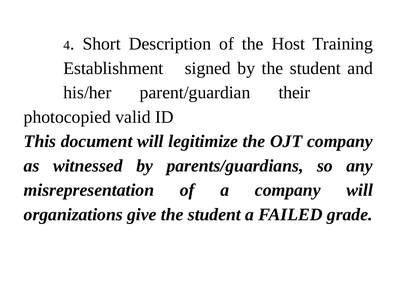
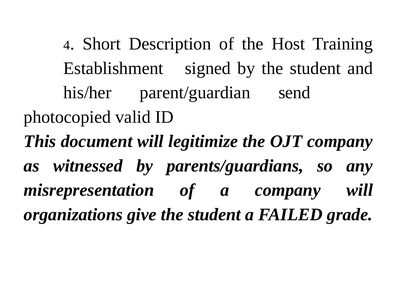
their: their -> send (294, 93)
